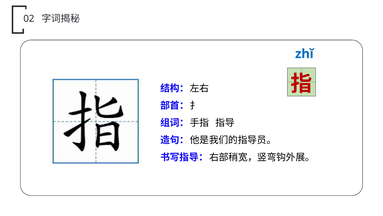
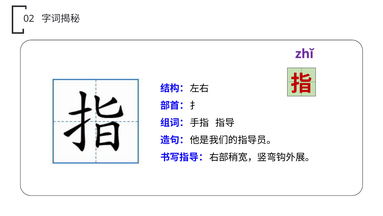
zhǐ colour: blue -> purple (304, 54)
